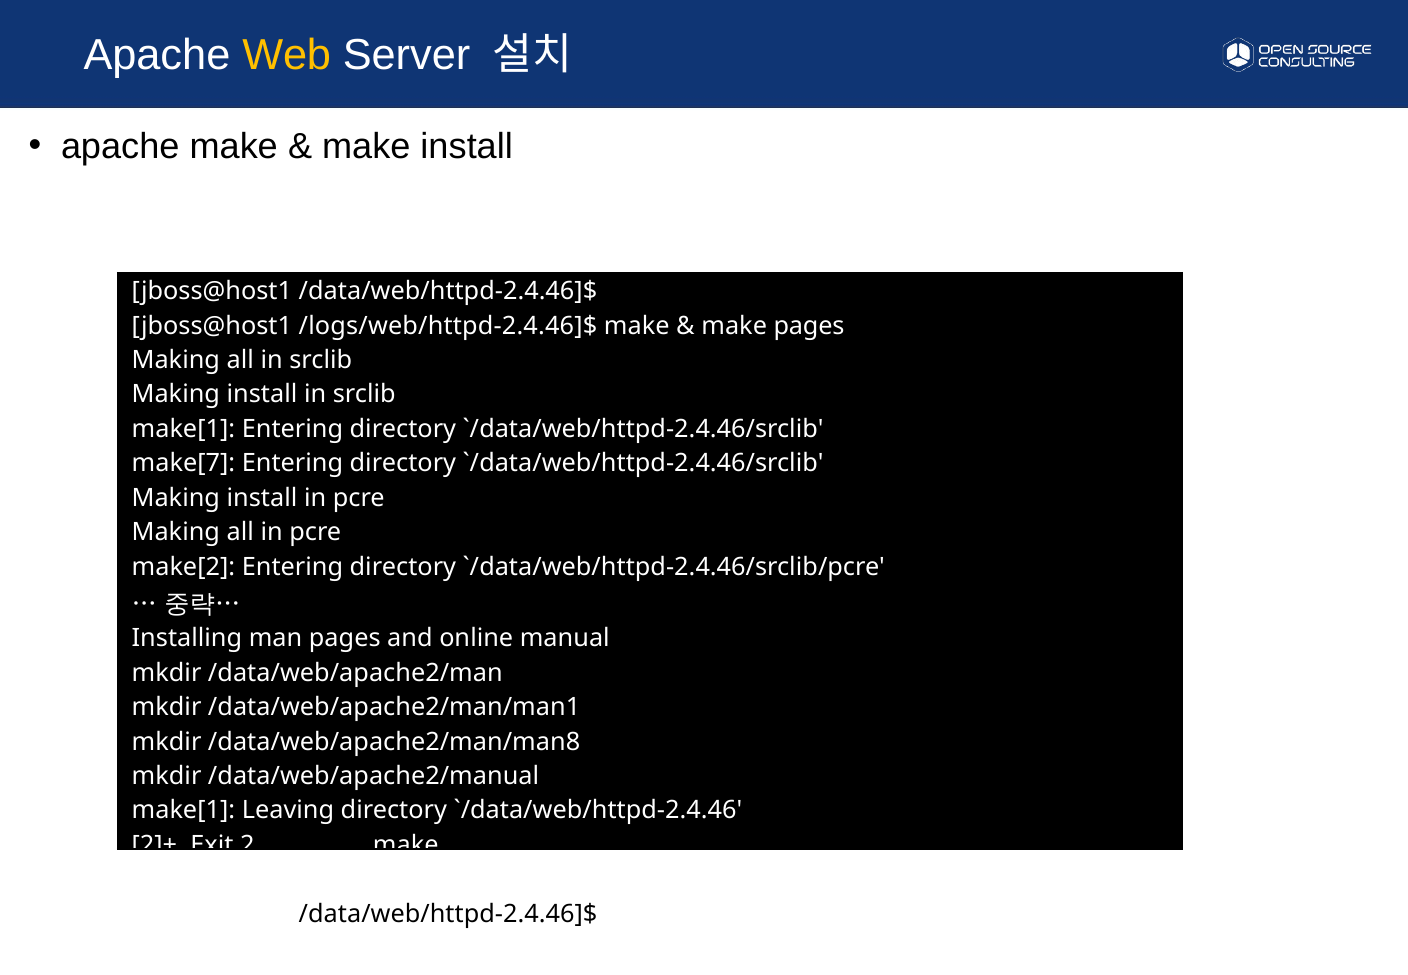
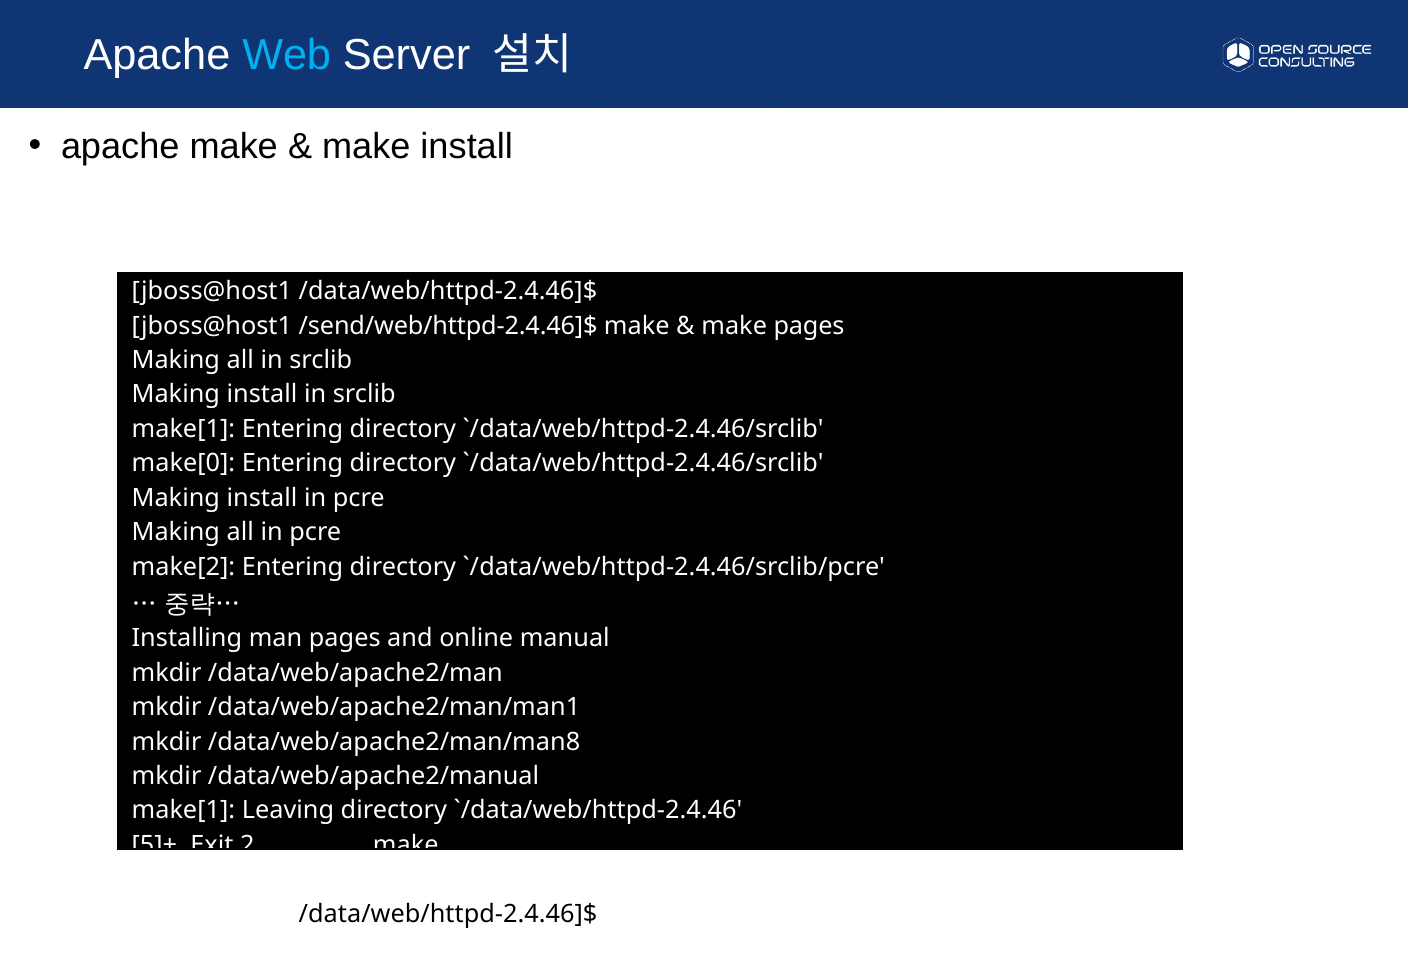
Web colour: yellow -> light blue (287, 55)
/logs/web/httpd-2.4.46]$: /logs/web/httpd-2.4.46]$ -> /send/web/httpd-2.4.46]$ (448, 326)
make[7: make[7 -> make[0 (183, 463)
2]+: 2]+ -> 5]+ (154, 845)
